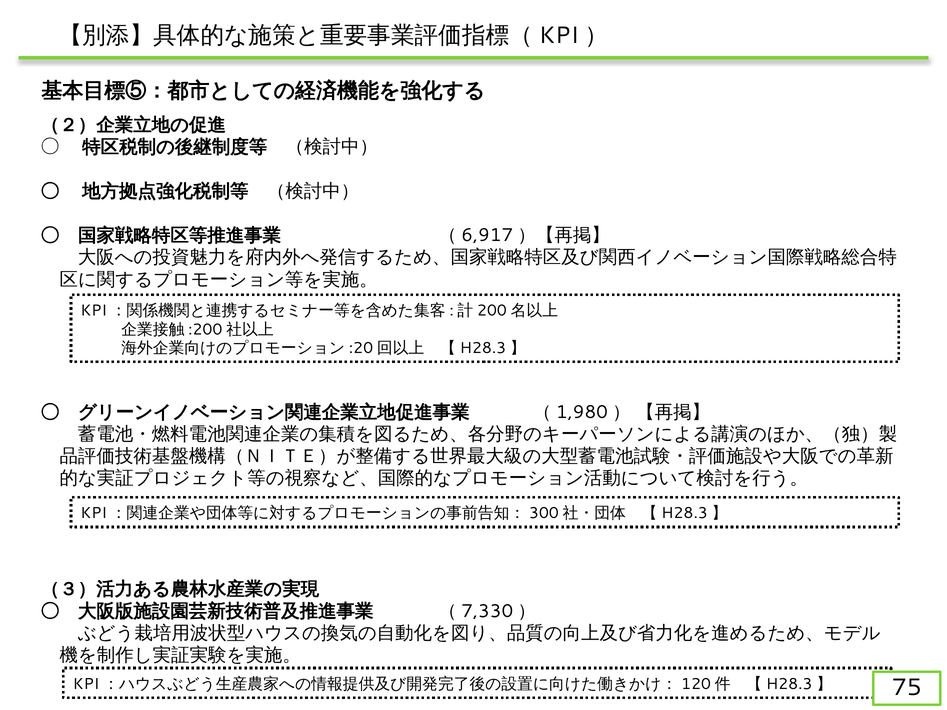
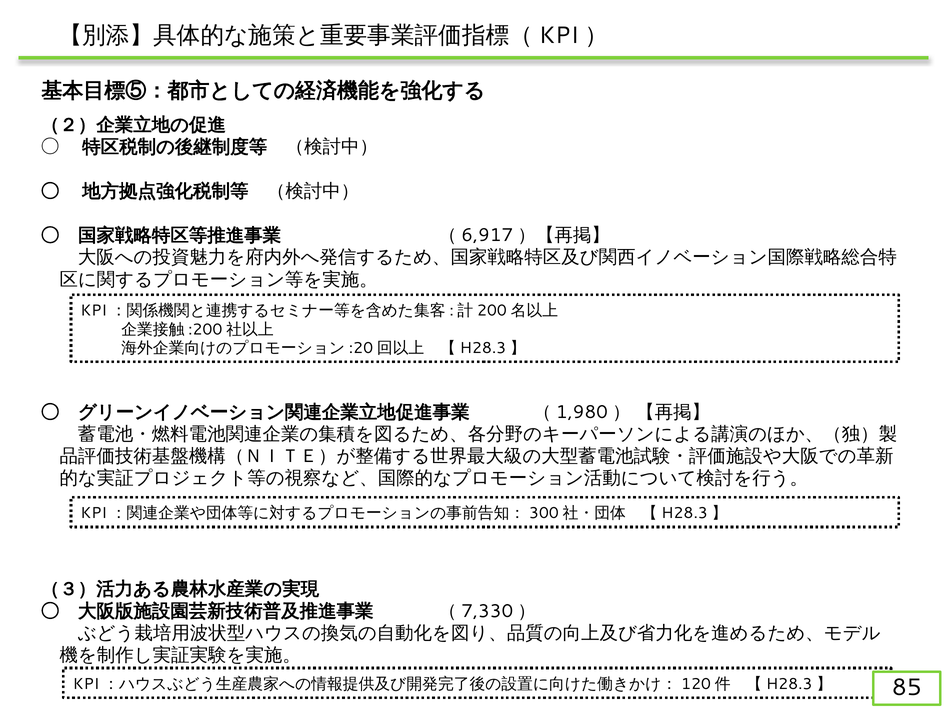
75: 75 -> 85 (907, 688)
